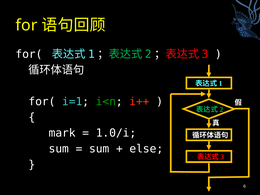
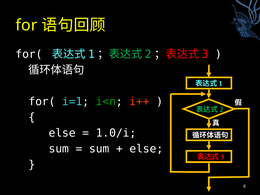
mark: mark -> else (62, 133)
